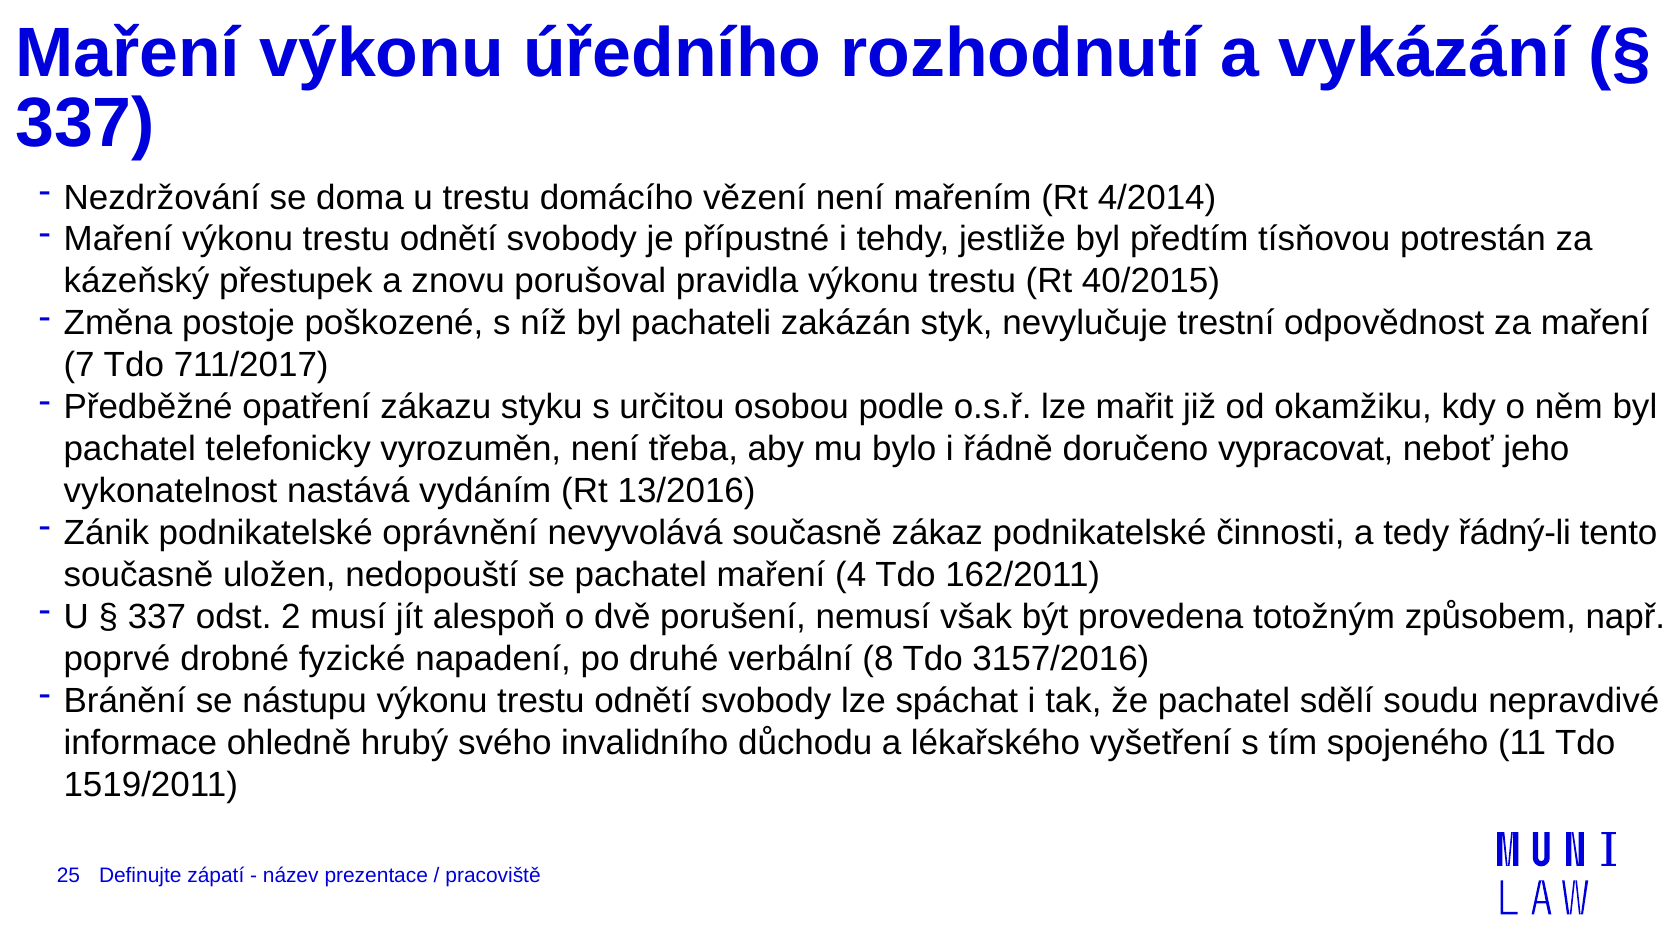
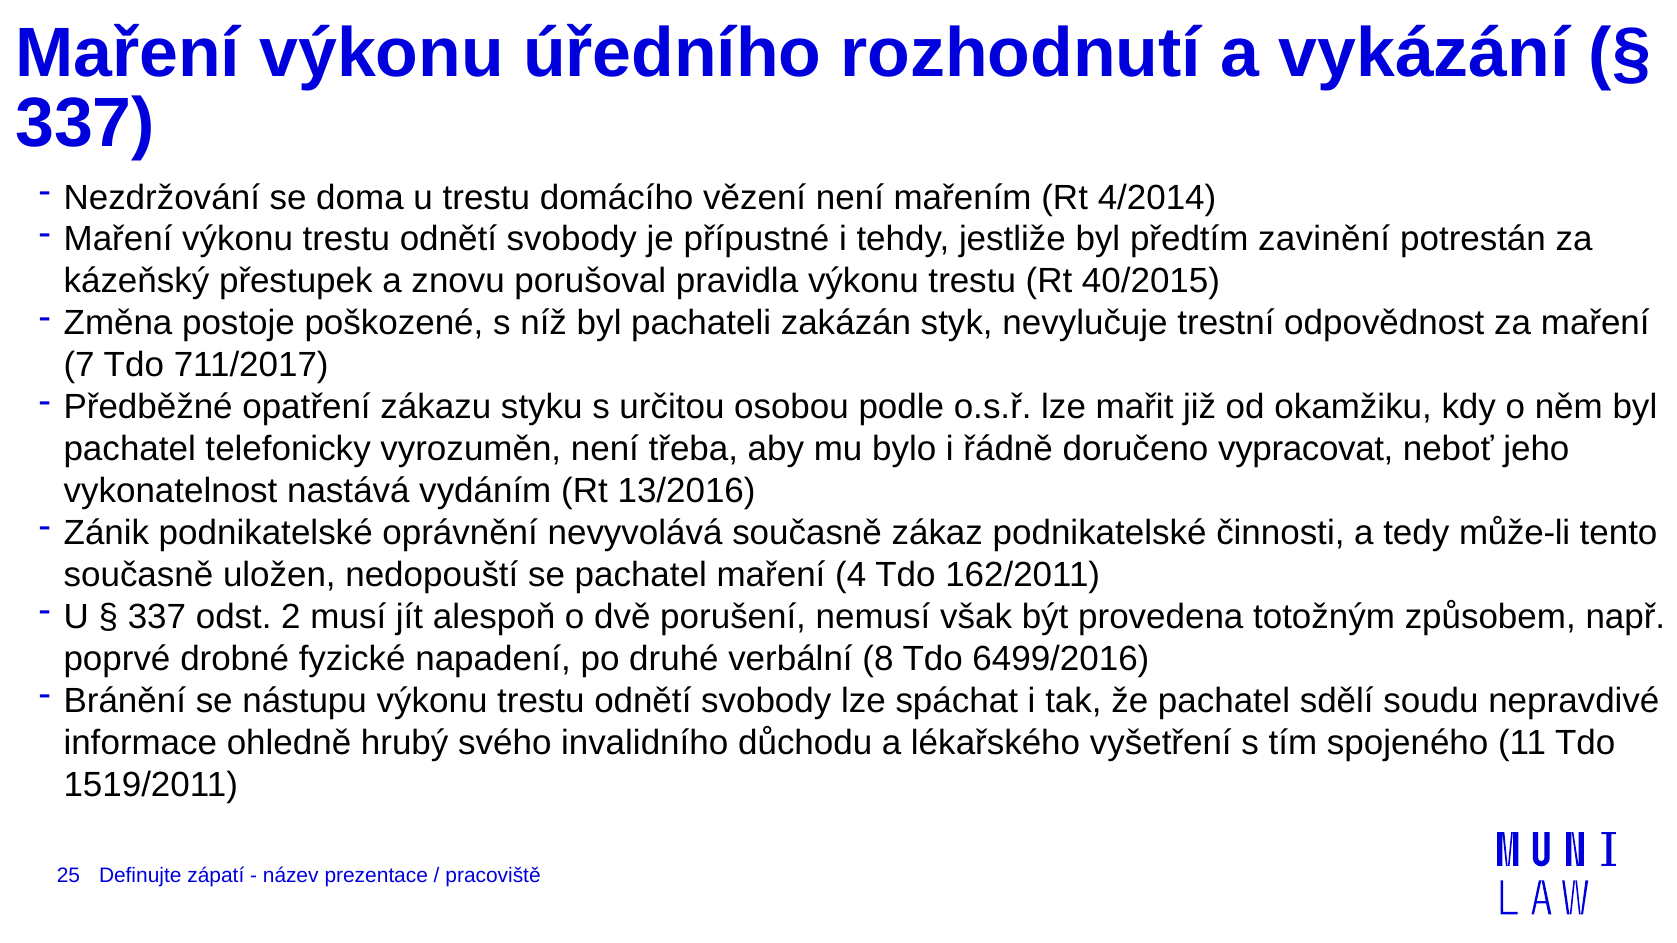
tísňovou: tísňovou -> zavinění (1324, 240)
řádný-li: řádný-li -> může-li (1515, 533)
3157/2016: 3157/2016 -> 6499/2016 (1061, 659)
